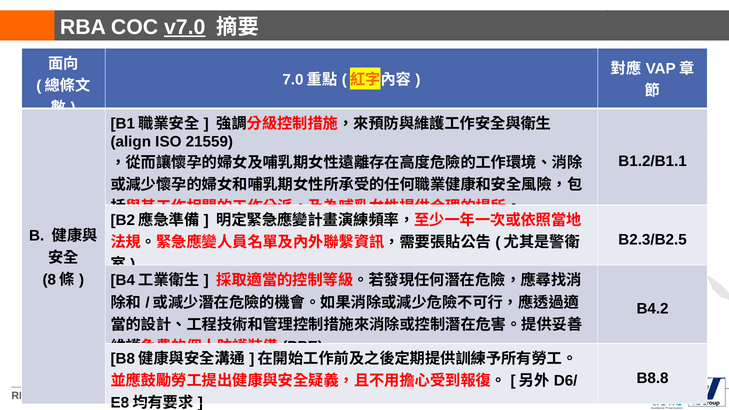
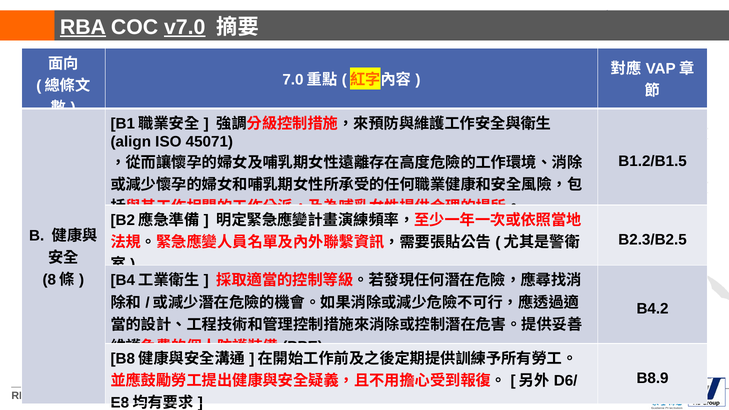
RBA underline: none -> present (83, 27)
21559: 21559 -> 45071 (209, 142)
B1.2/B1.1: B1.2/B1.1 -> B1.2/B1.5 (653, 161)
B8.8: B8.8 -> B8.9 (653, 378)
